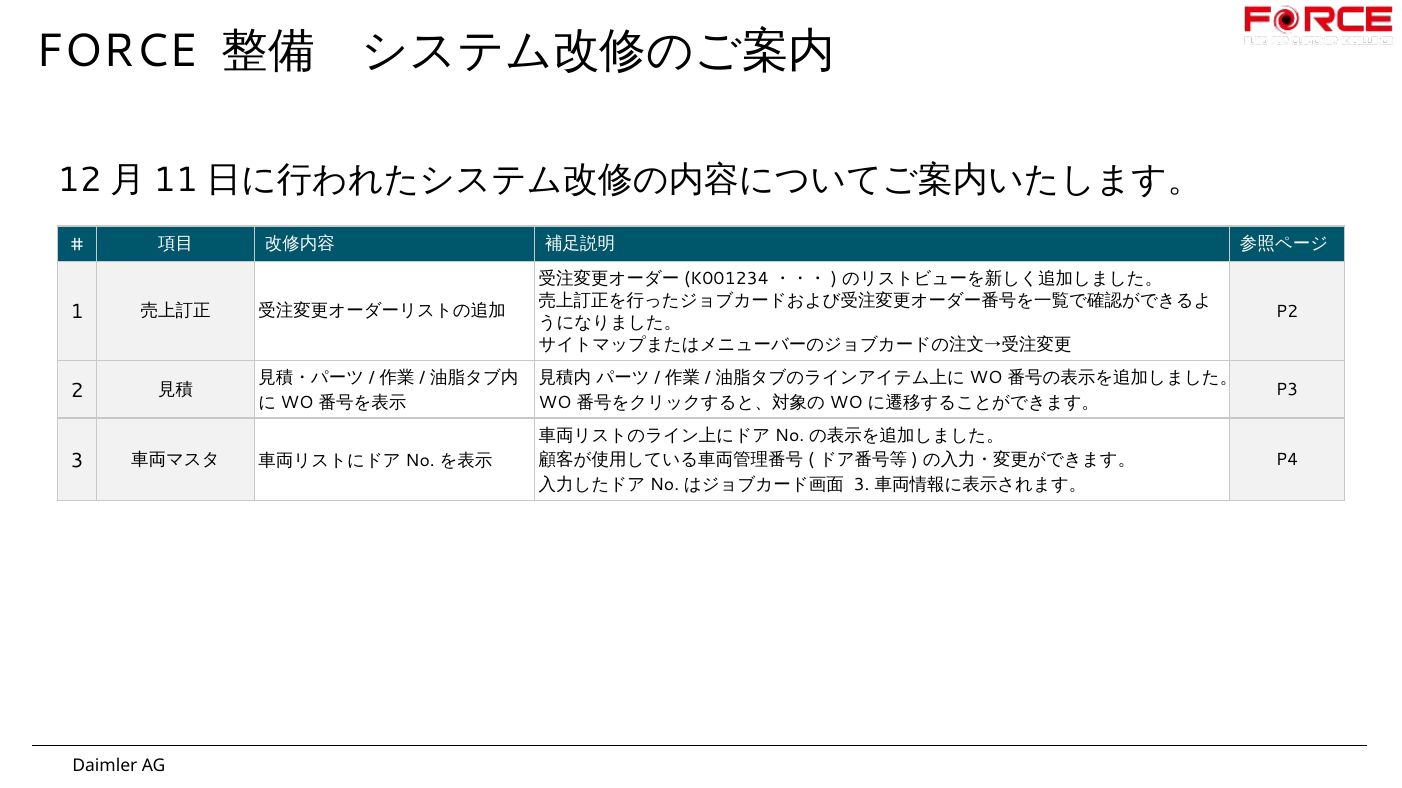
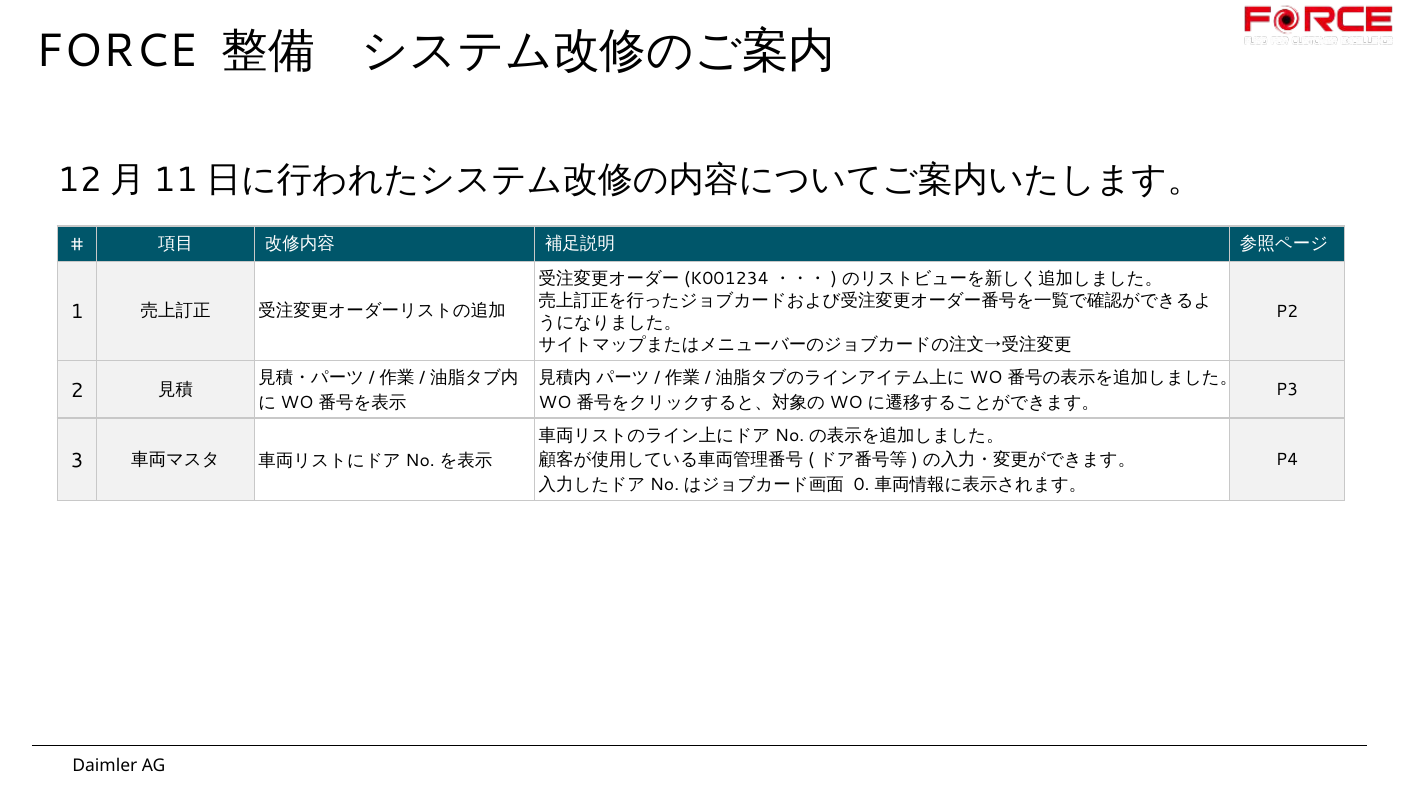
3: 3 -> 0 (862, 485)
